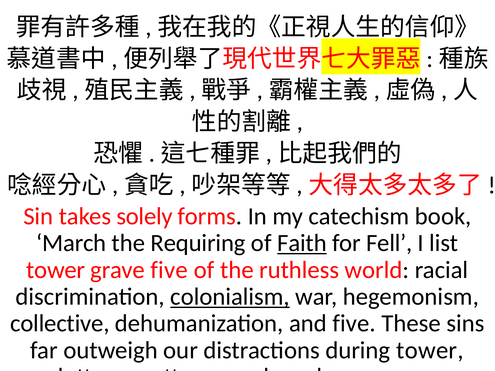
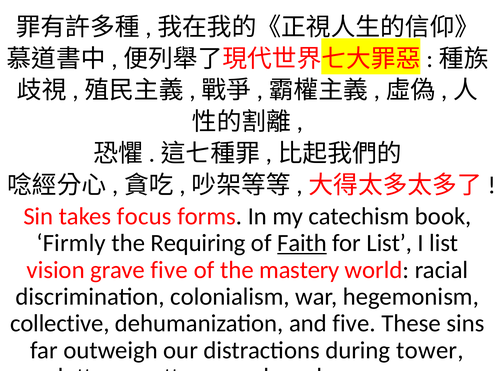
solely: solely -> focus (144, 216)
March: March -> Firmly (71, 243)
for Fell: Fell -> List (389, 243)
tower: tower -> vision (56, 270)
ruthless: ruthless -> mastery (299, 270)
colonialism underline: present -> none (230, 297)
